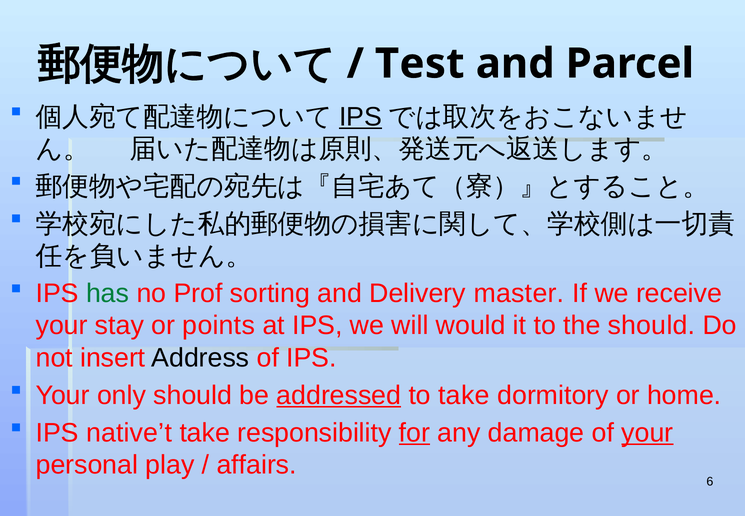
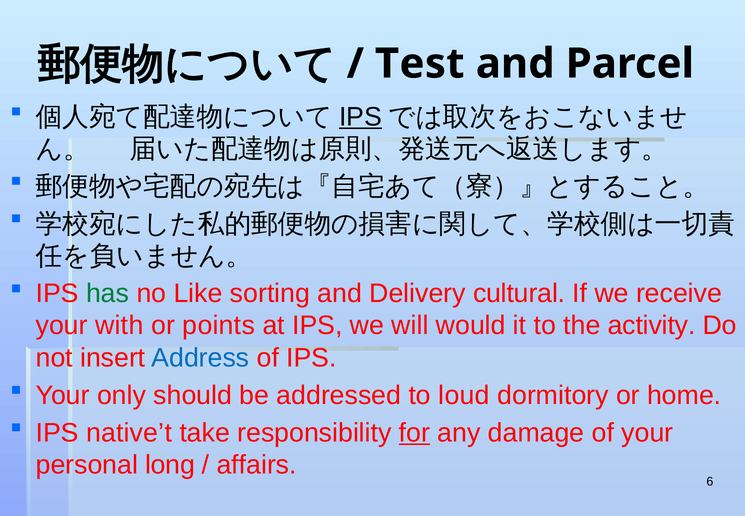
Prof: Prof -> Like (198, 293)
master: master -> cultural (519, 293)
stay: stay -> with (119, 326)
the should: should -> activity (652, 326)
Address colour: black -> blue (200, 358)
addressed underline: present -> none (339, 395)
to take: take -> loud (464, 395)
your underline: present -> none (647, 433)
play: play -> long (170, 465)
